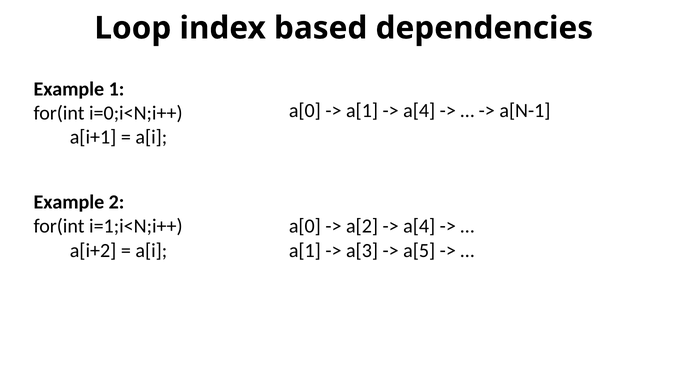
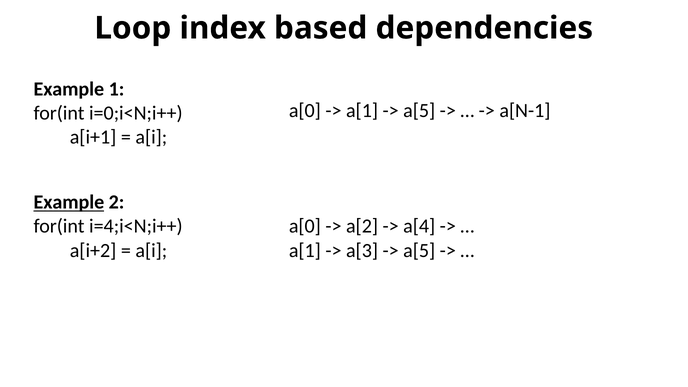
a[4: a[4 -> a[5 (419, 111)
Example underline: none -> present (69, 202)
i=1;i<N;i++: i=1;i<N;i++ -> i=4;i<N;i++ (136, 226)
